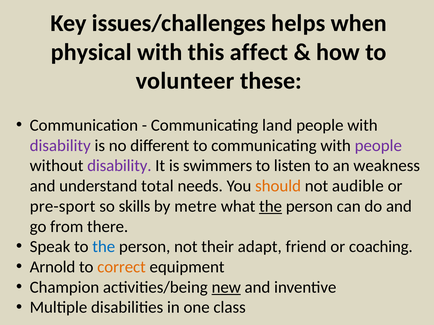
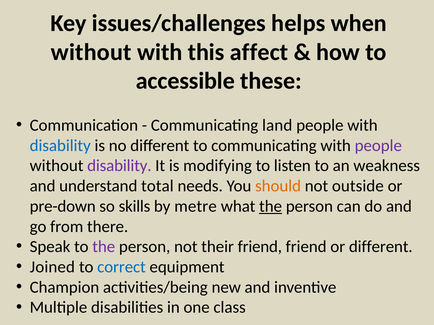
physical: physical -> without (91, 52)
volunteer: volunteer -> accessible (185, 81)
disability colour: purple -> blue (60, 146)
swimmers: swimmers -> modifying (218, 166)
audible: audible -> outside (358, 186)
pre-sport: pre-sport -> pre-down (63, 207)
the colour: blue -> purple (104, 247)
their adapt: adapt -> friend (260, 247)
or coaching: coaching -> different (381, 247)
Arnold: Arnold -> Joined (52, 267)
correct colour: orange -> blue (122, 267)
new underline: present -> none (226, 288)
